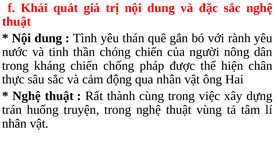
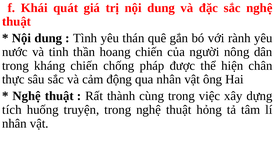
chóng: chóng -> hoang (115, 52)
trán: trán -> tích (12, 110)
vùng: vùng -> hỏng (209, 110)
